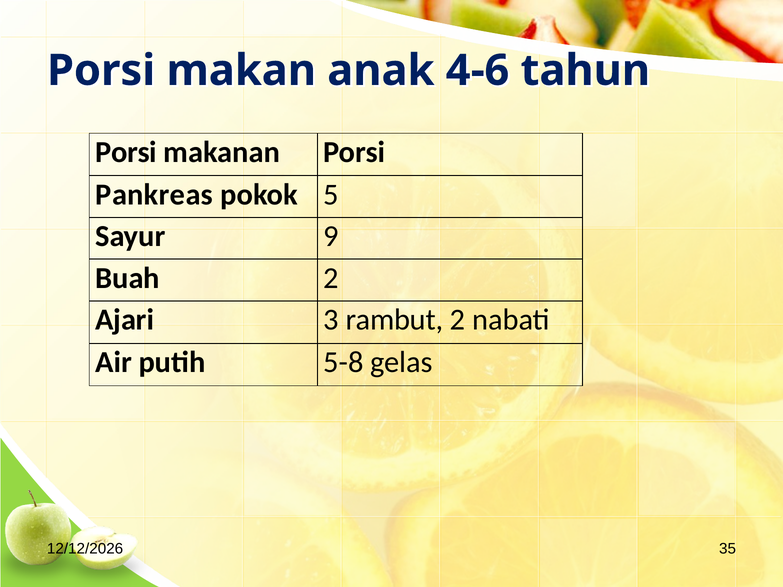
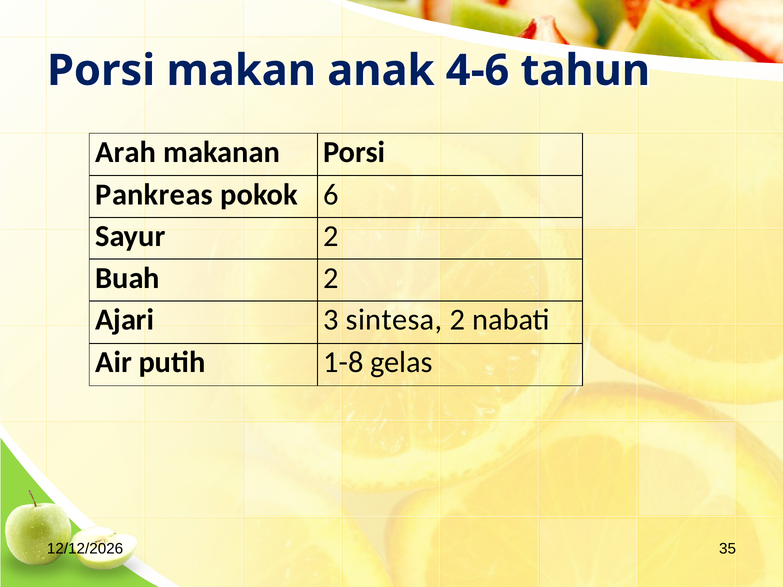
Porsi: Porsi -> Arah (126, 152)
5: 5 -> 6 (331, 195)
Sayur 9: 9 -> 2 (331, 236)
rambut: rambut -> sintesa (394, 320)
5-8: 5-8 -> 1-8 (343, 362)
